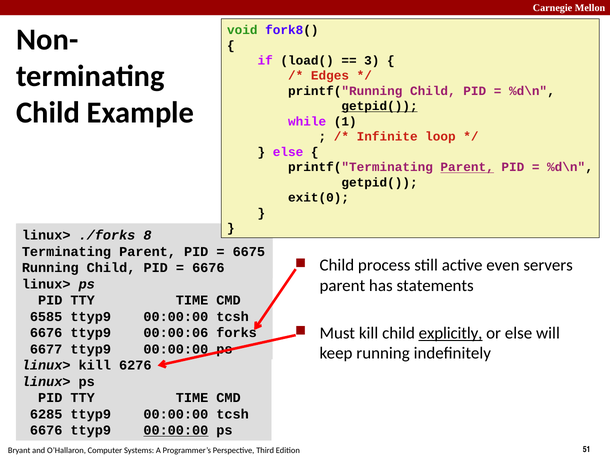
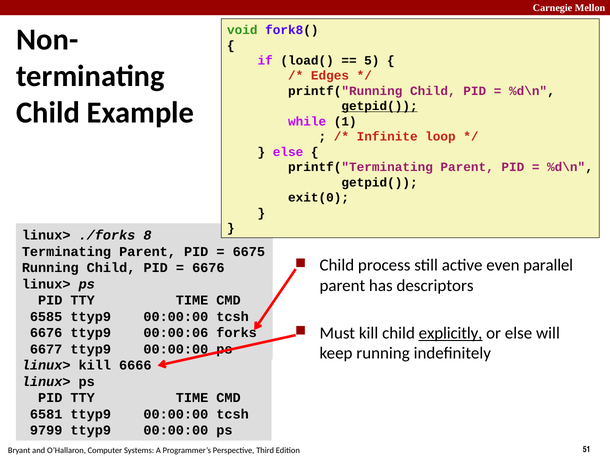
3: 3 -> 5 (372, 61)
Parent underline: present -> none (467, 167)
servers: servers -> parallel (548, 266)
statements: statements -> descriptors (435, 286)
6276: 6276 -> 6666 (135, 366)
6285: 6285 -> 6581 (46, 415)
6676: 6676 -> 9799 (46, 431)
00:00:00 underline: present -> none (176, 431)
